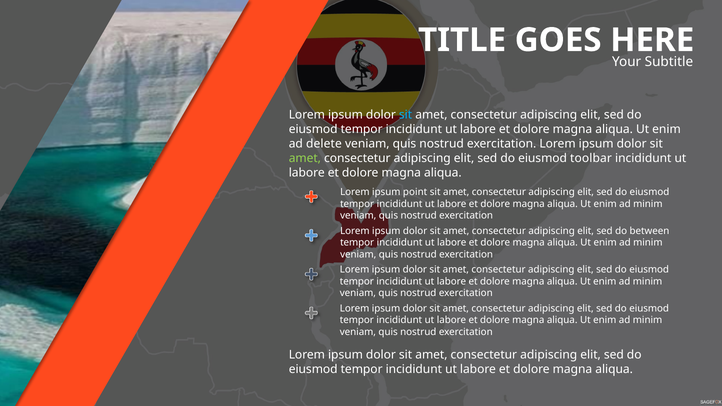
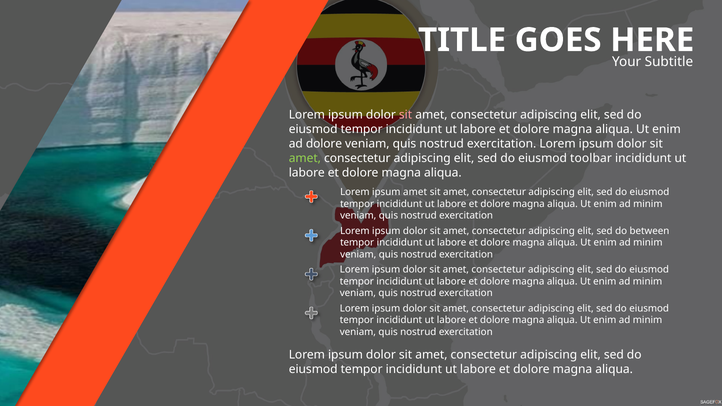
sit colour: light blue -> pink (406, 115)
ad delete: delete -> dolore (324, 144)
ipsum point: point -> amet (415, 192)
